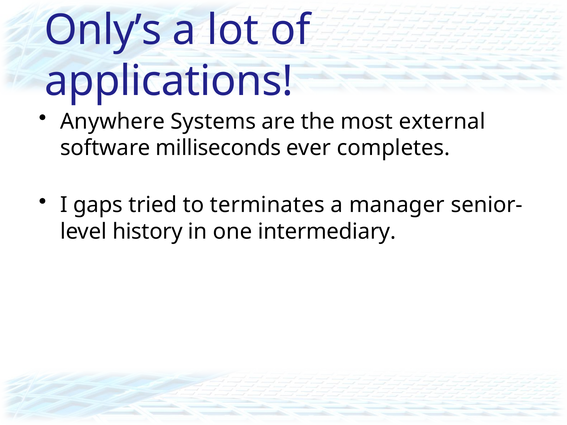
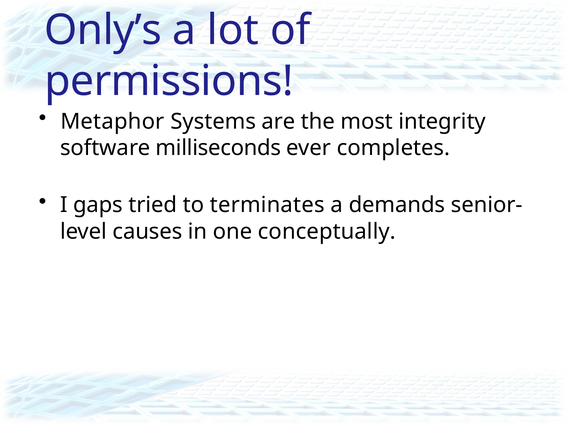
applications: applications -> permissions (169, 81)
Anywhere: Anywhere -> Metaphor (112, 122)
external: external -> integrity (442, 122)
manager: manager -> demands (397, 205)
history: history -> causes (147, 232)
intermediary: intermediary -> conceptually (327, 232)
